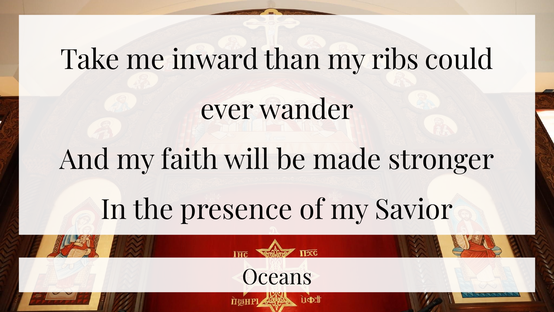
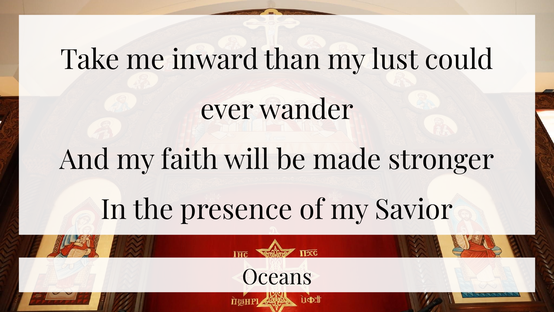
ribs: ribs -> lust (395, 60)
